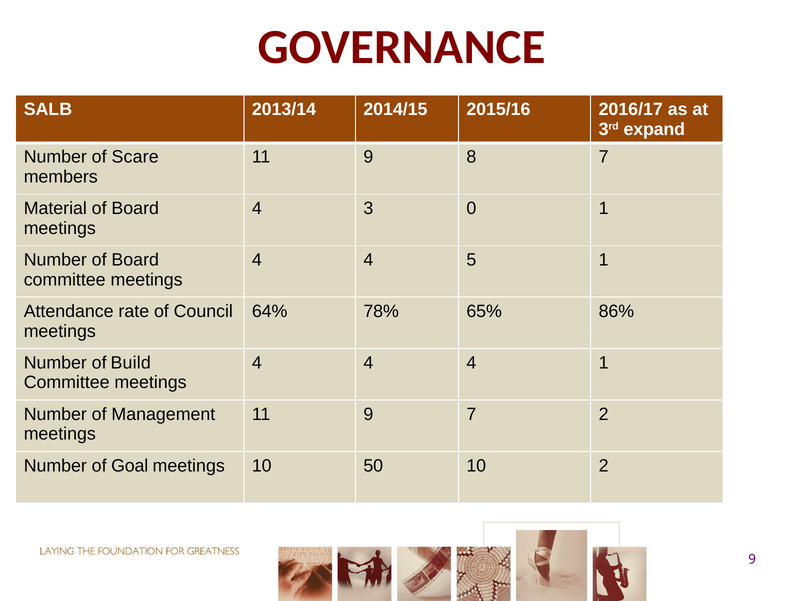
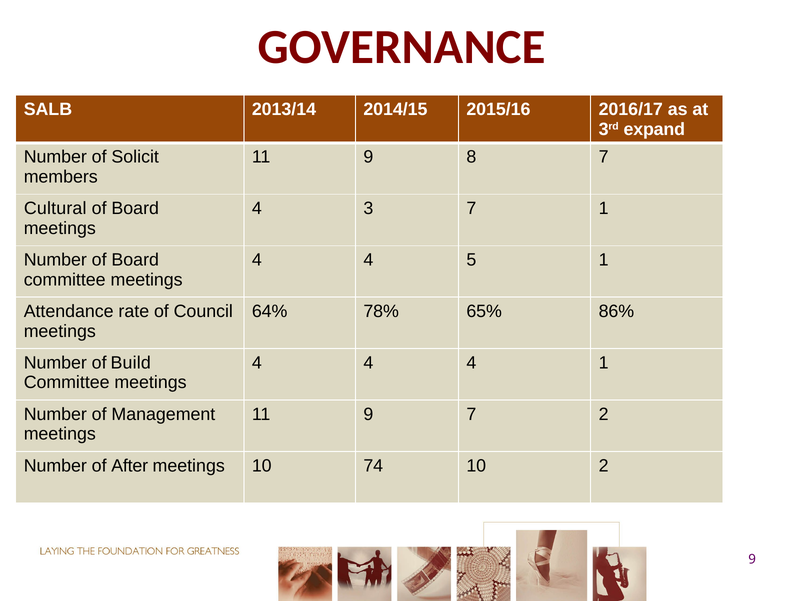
Scare: Scare -> Solicit (135, 157)
Material: Material -> Cultural (55, 209)
3 0: 0 -> 7 (471, 209)
Goal: Goal -> After (130, 466)
50: 50 -> 74 (373, 466)
